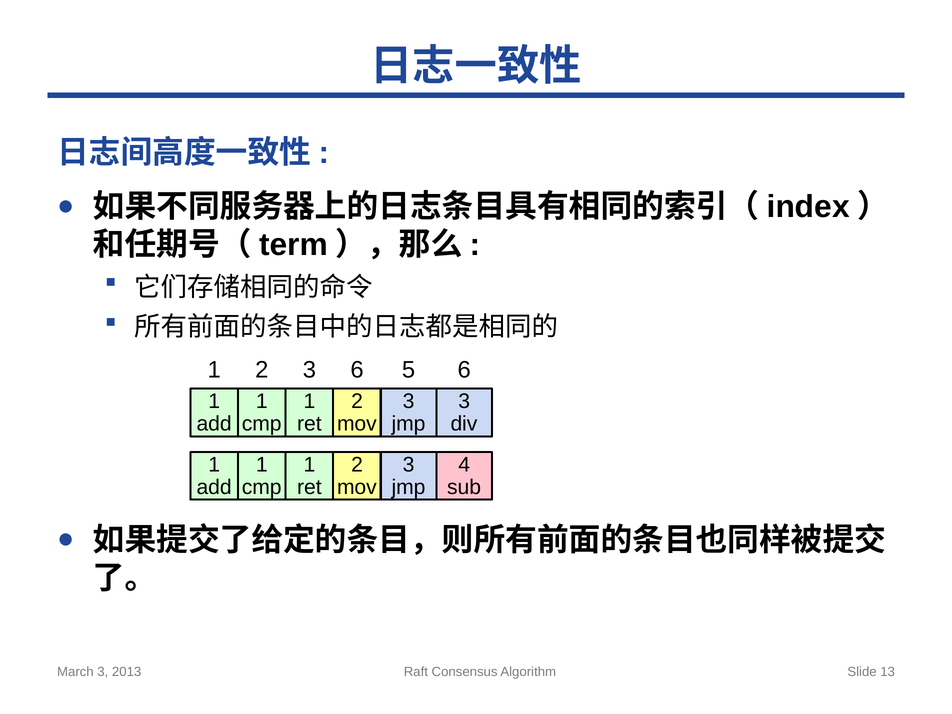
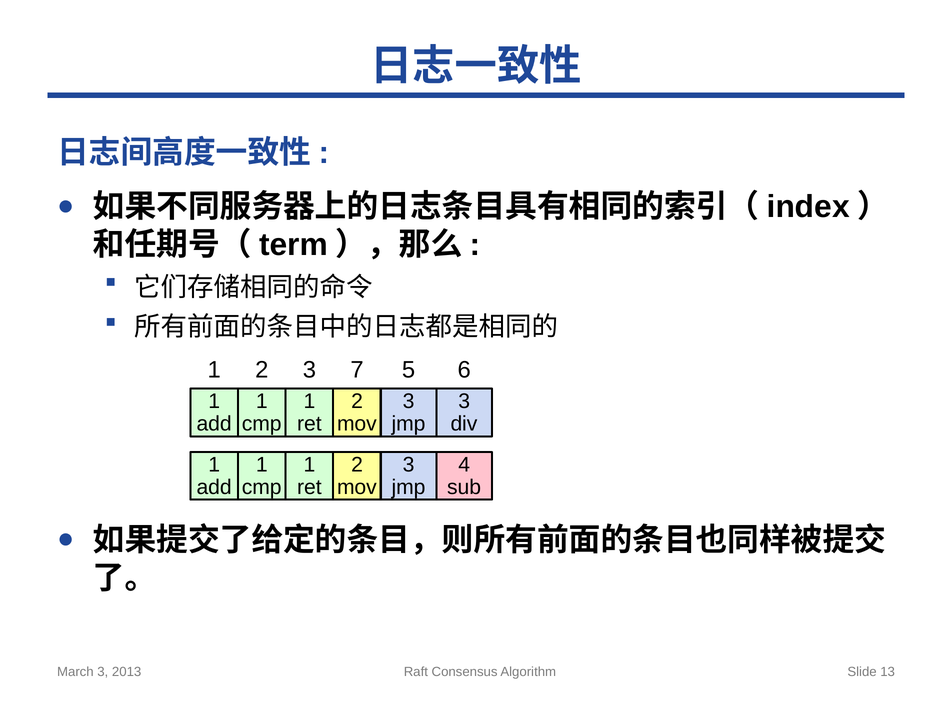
3 6: 6 -> 7 (357, 370)
